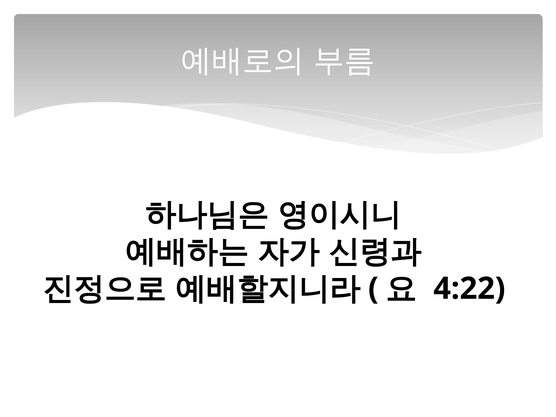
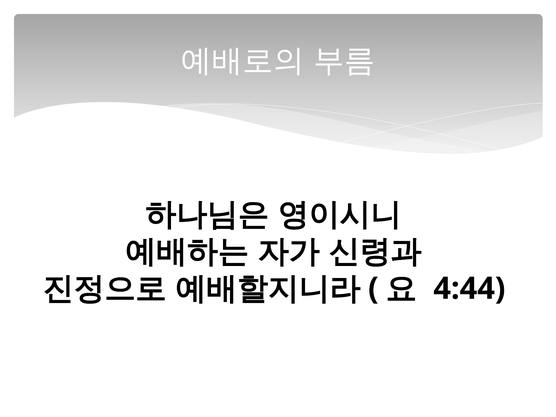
4:22: 4:22 -> 4:44 (469, 289)
